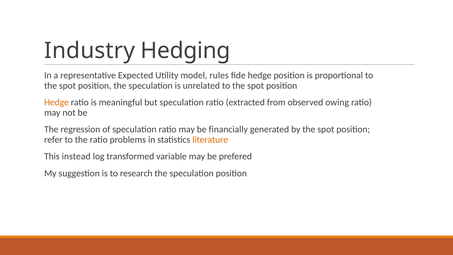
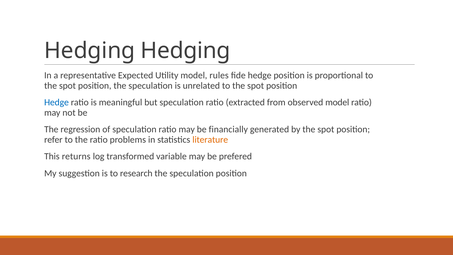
Industry: Industry -> Hedging (90, 51)
Hedge colour: orange -> blue (56, 102)
observed owing: owing -> model (337, 102)
instead: instead -> returns (76, 156)
